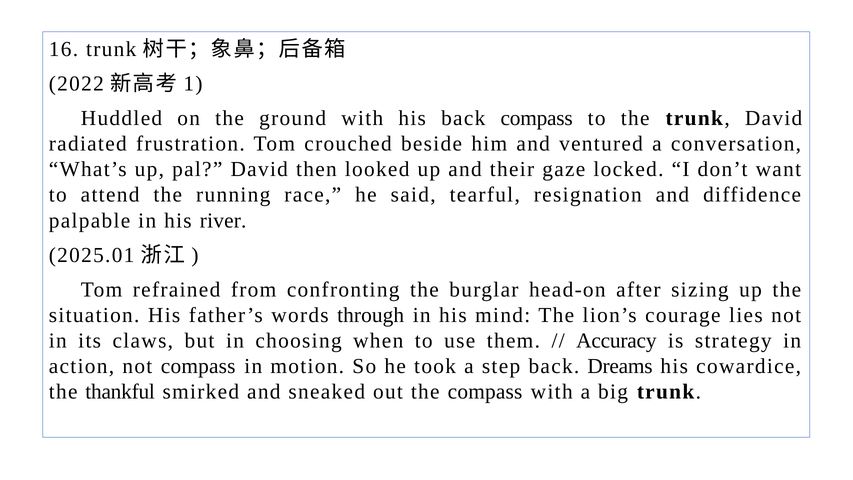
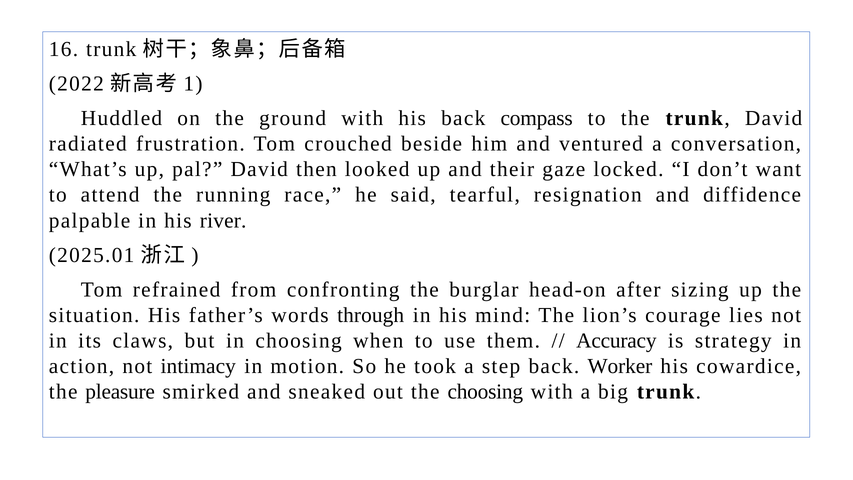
not compass: compass -> intimacy (198, 366)
Dreams: Dreams -> Worker (620, 366)
thankful: thankful -> pleasure (120, 392)
the compass: compass -> choosing (485, 392)
